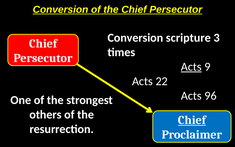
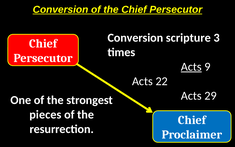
96: 96 -> 29 (211, 96)
others: others -> pieces (45, 115)
Chief underline: present -> none (192, 120)
